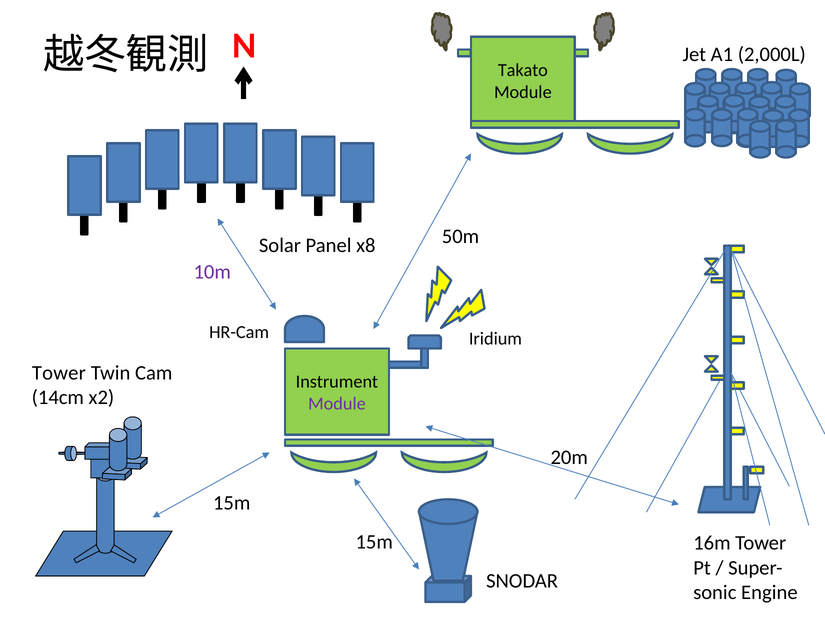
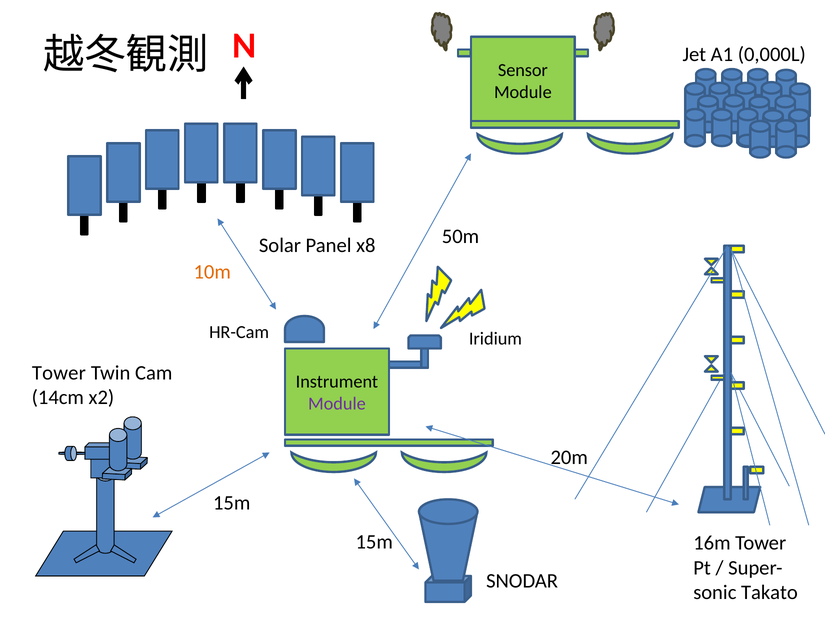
2,000L: 2,000L -> 0,000L (772, 54)
Takato: Takato -> Sensor (523, 70)
10m colour: purple -> orange (212, 272)
Engine: Engine -> Takato (769, 592)
